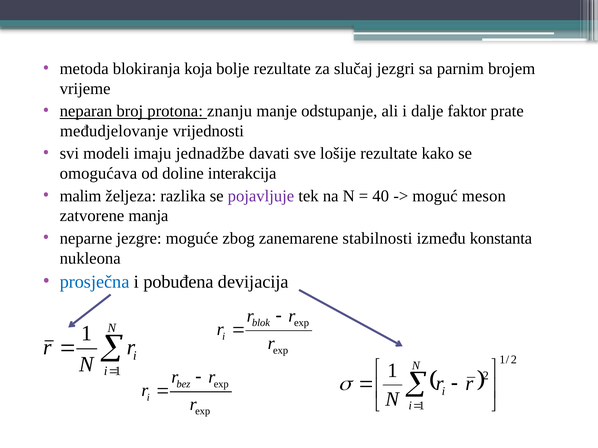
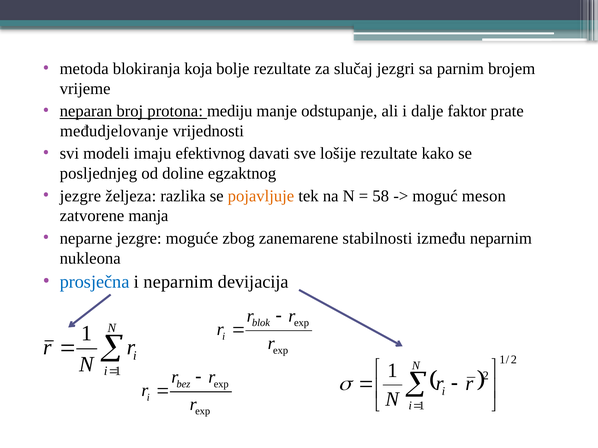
znanju: znanju -> mediju (230, 111)
jednadžbe: jednadžbe -> efektivnog (210, 154)
omogućava: omogućava -> posljednjeg (98, 174)
interakcija: interakcija -> egzaktnog (242, 174)
malim: malim -> jezgre (80, 196)
pojavljuje colour: purple -> orange (261, 196)
40: 40 -> 58 (381, 196)
između konstanta: konstanta -> neparnim (501, 239)
i pobuđena: pobuđena -> neparnim (178, 282)
